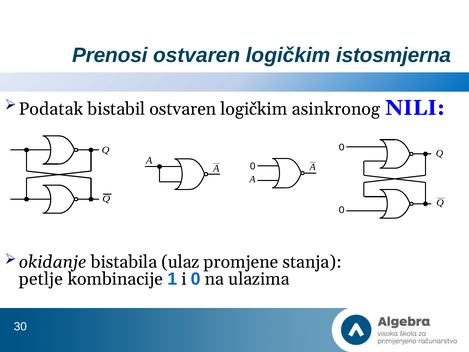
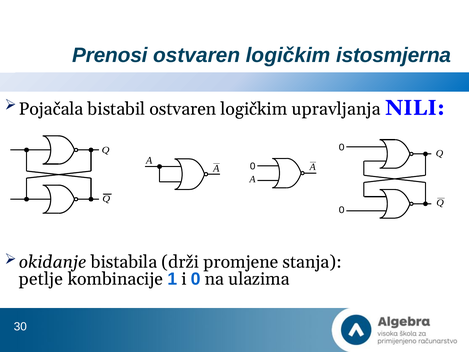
Podatak: Podatak -> Pojačala (51, 109)
asinkronog: asinkronog -> upravljanja (336, 109)
ulaz: ulaz -> drži (180, 262)
